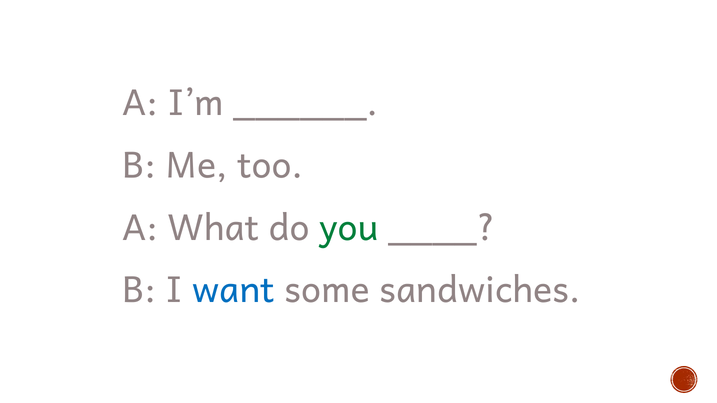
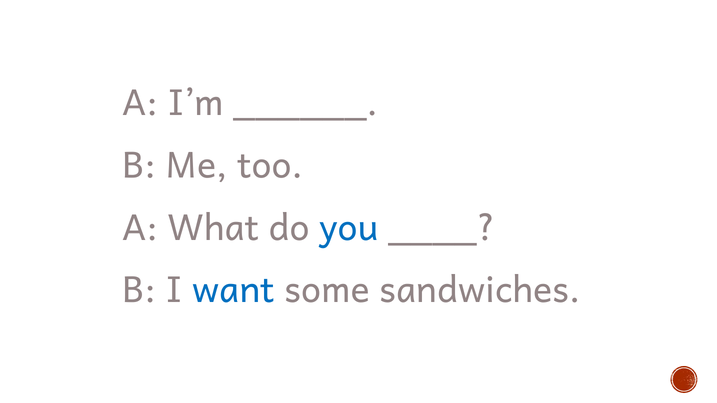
you colour: green -> blue (349, 228)
